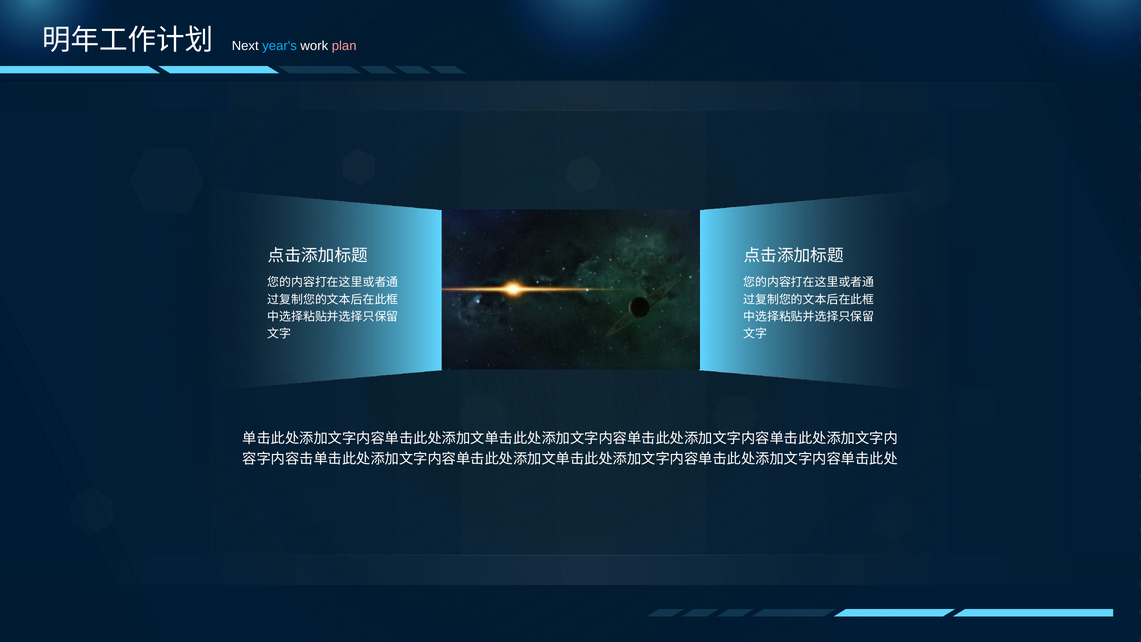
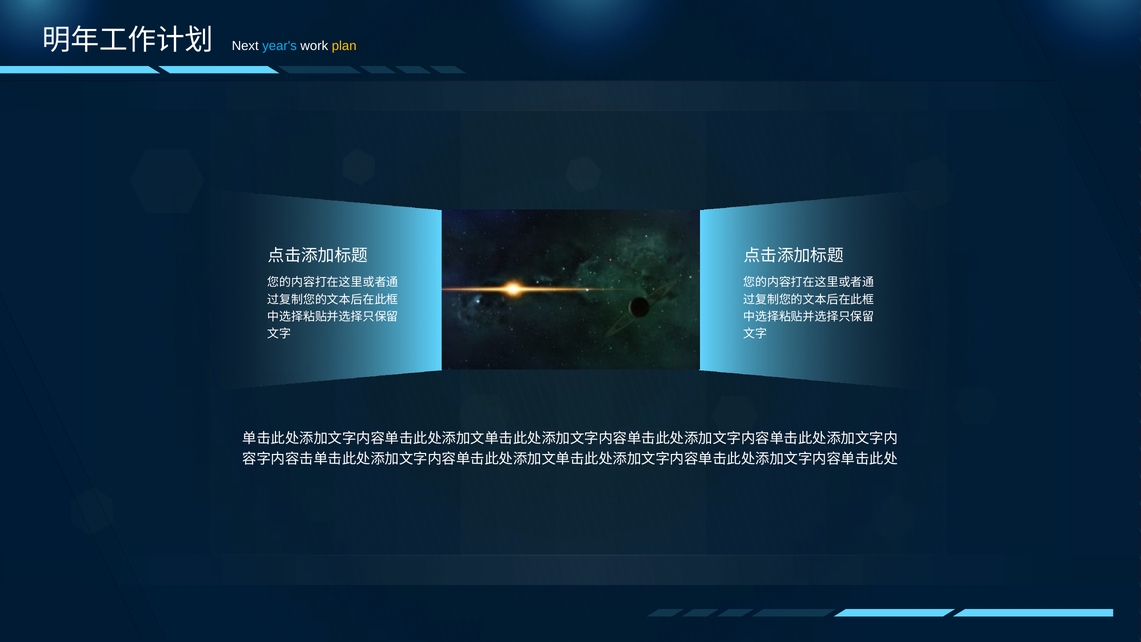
plan colour: pink -> yellow (344, 46)
